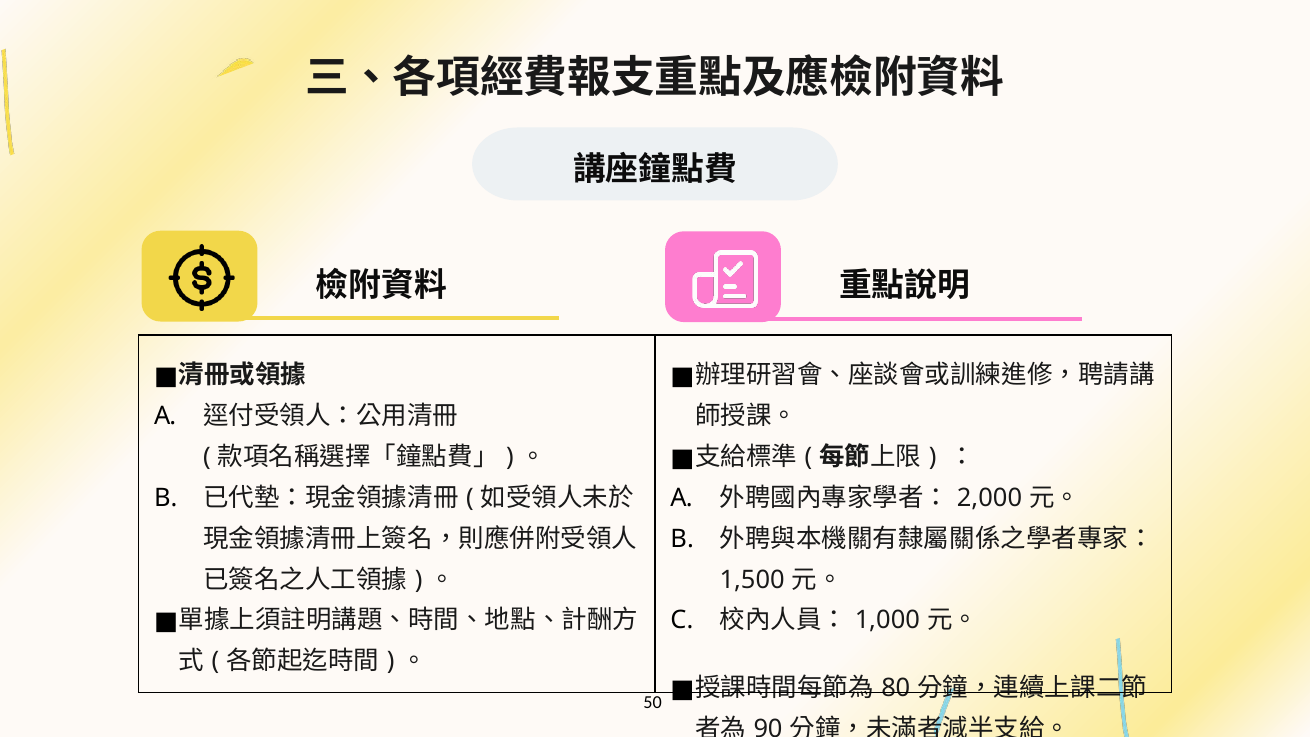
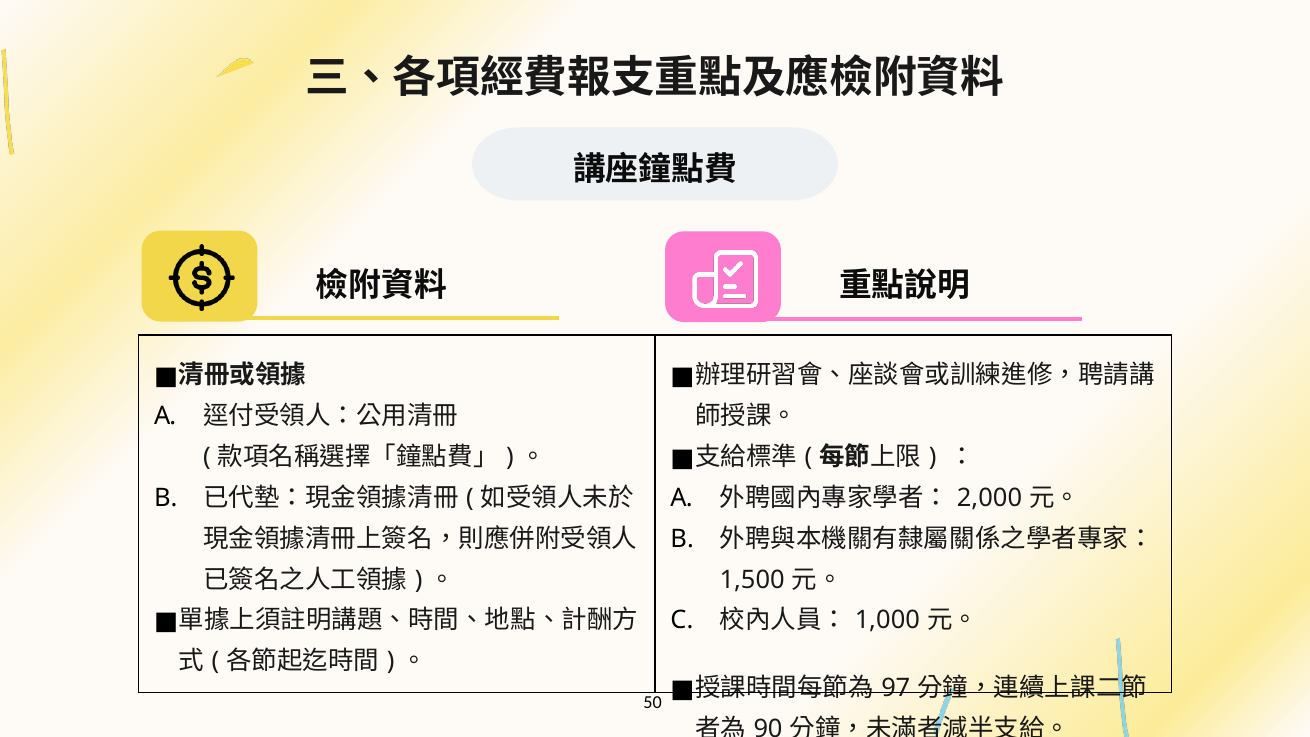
80: 80 -> 97 (896, 688)
